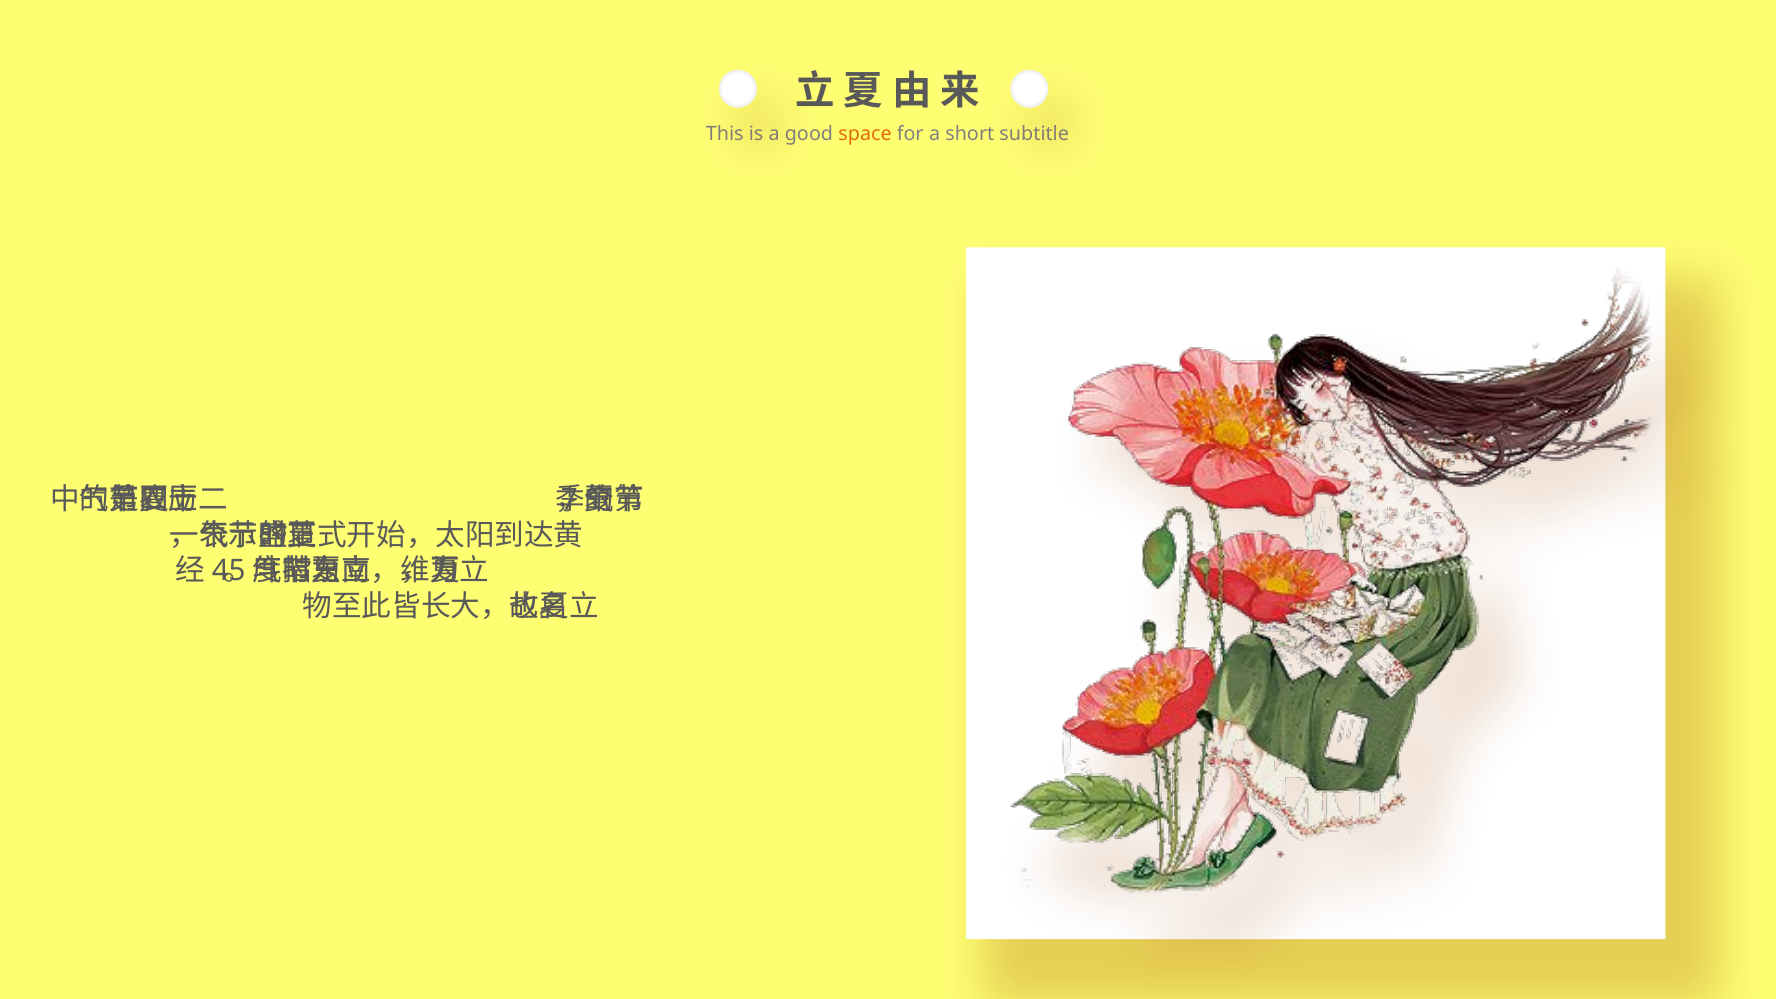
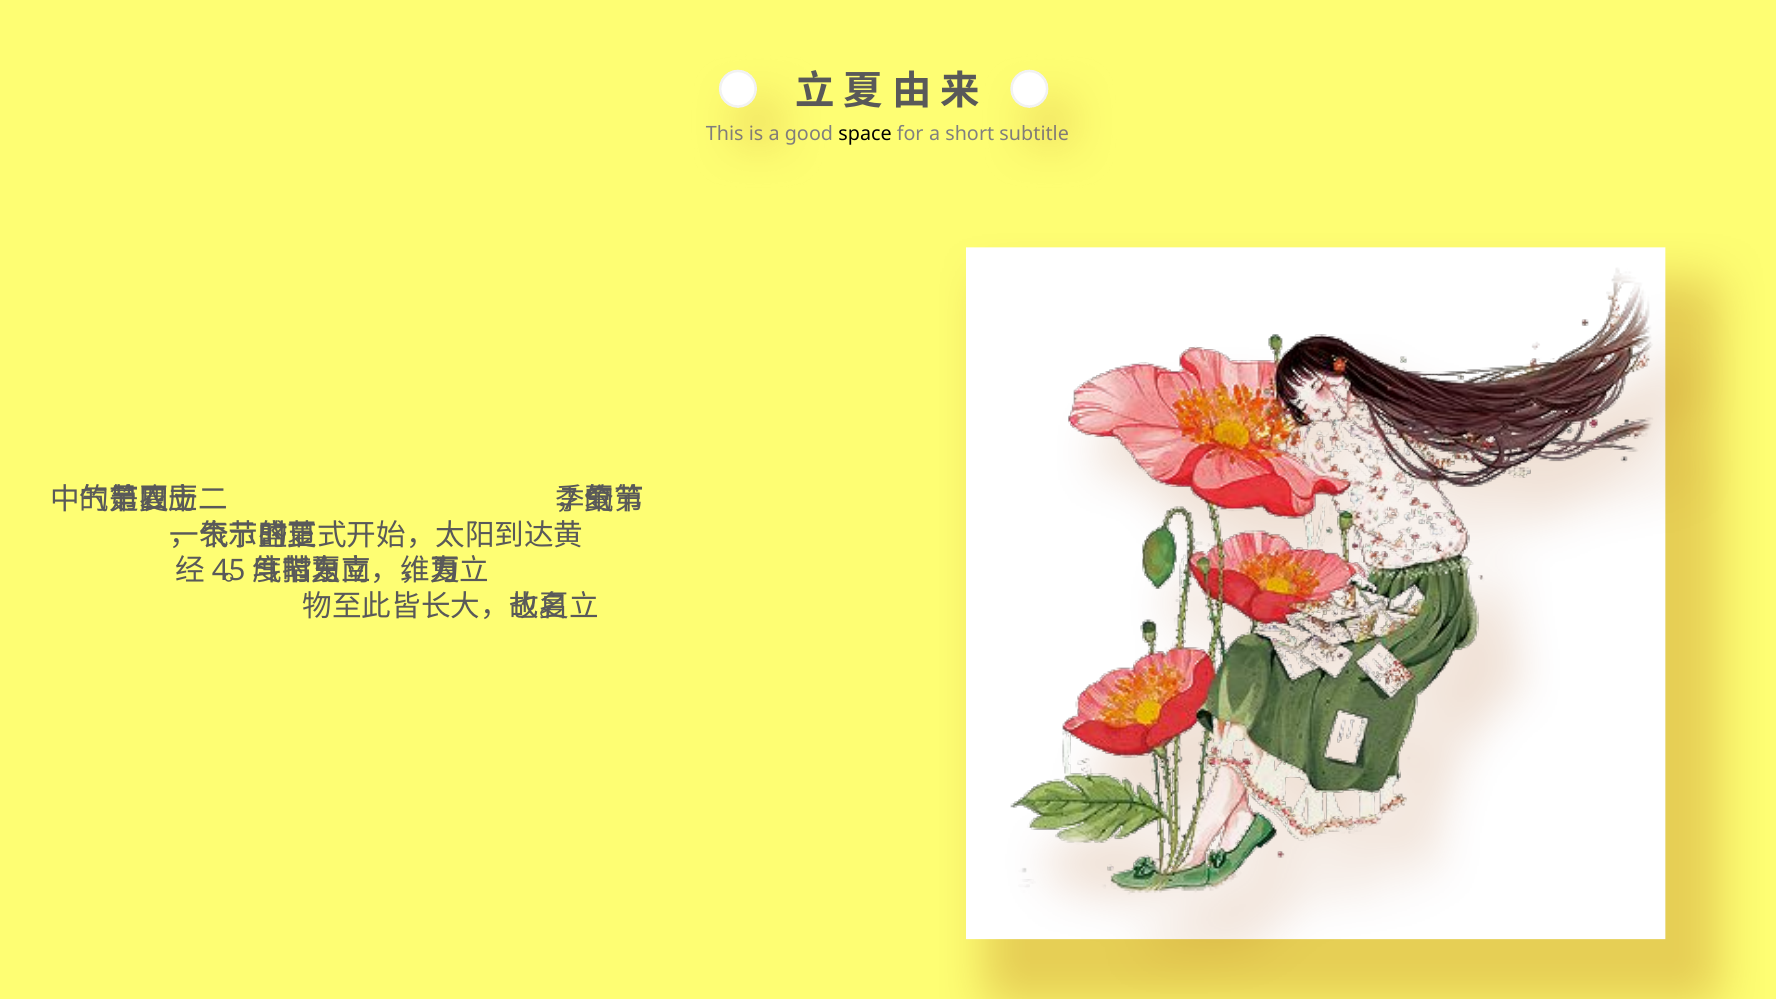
space colour: orange -> black (865, 134)
